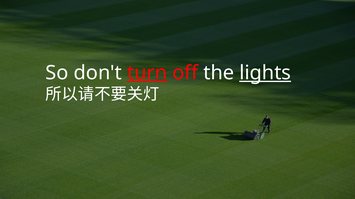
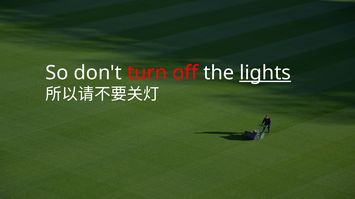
turn underline: present -> none (147, 73)
